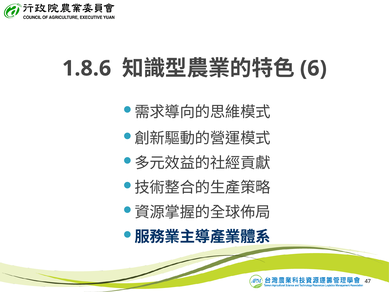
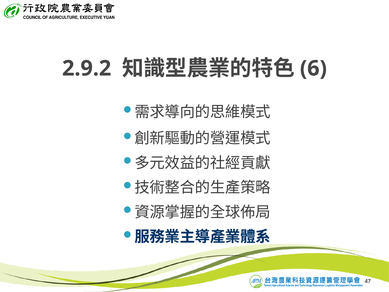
1.8.6: 1.8.6 -> 2.9.2 (87, 68)
